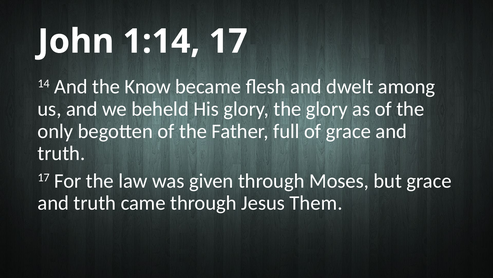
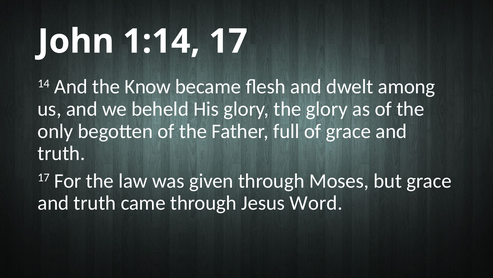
Them: Them -> Word (316, 203)
